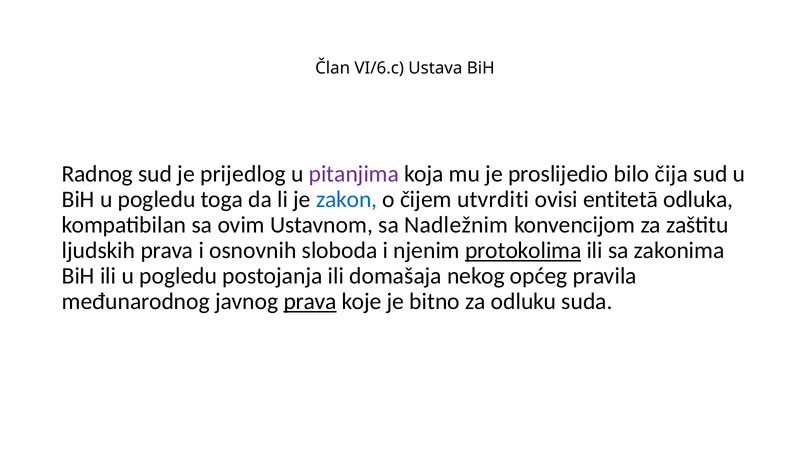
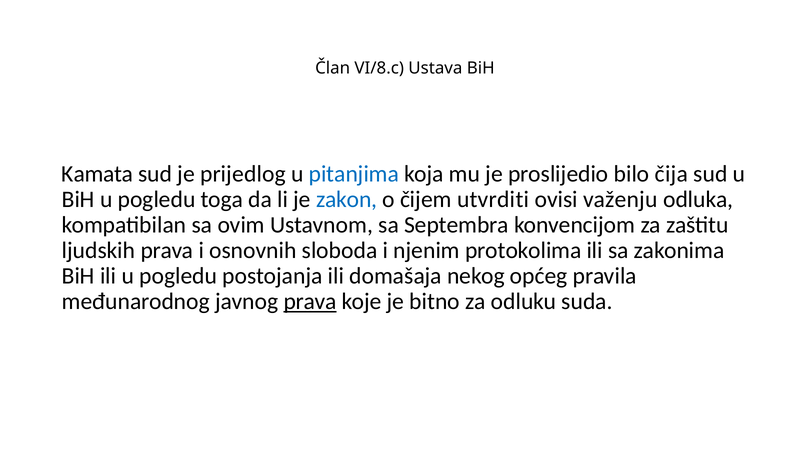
VI/6.c: VI/6.c -> VI/8.c (379, 68)
Radnog: Radnog -> Kamata (97, 174)
pitanjima colour: purple -> blue (354, 174)
entitetā: entitetā -> važenju (620, 199)
Nadležnim: Nadležnim -> Septembra (456, 225)
protokolima underline: present -> none (523, 250)
